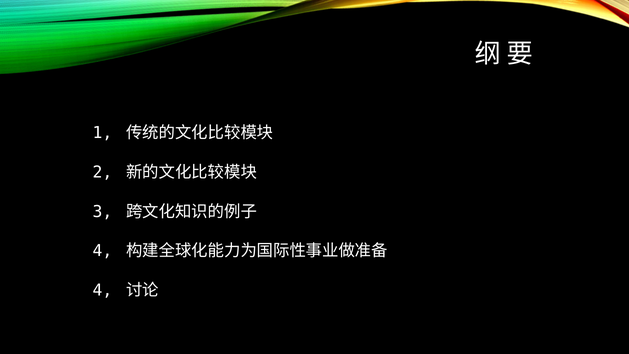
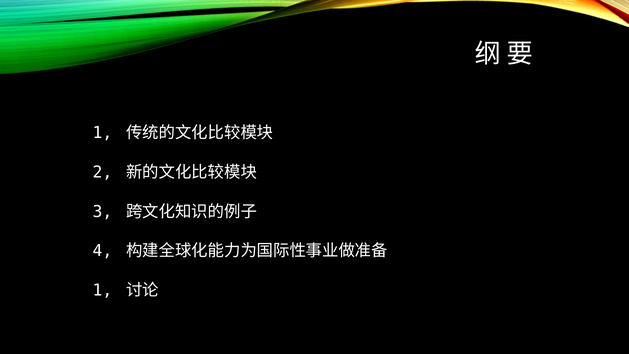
4: 4 -> 1 (102, 290)
